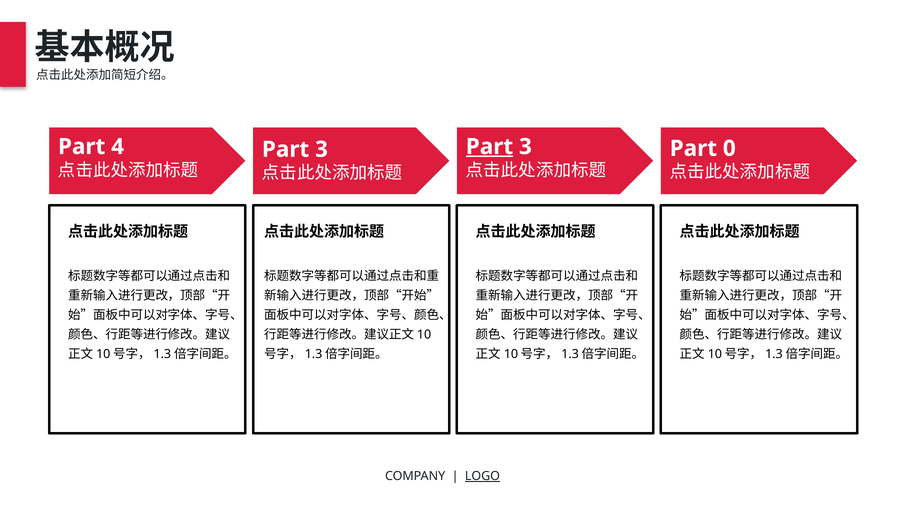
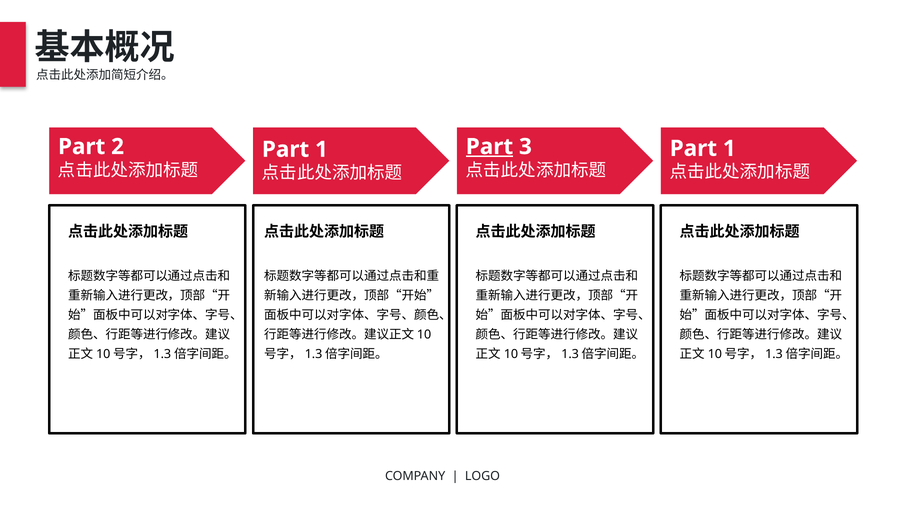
4: 4 -> 2 (118, 147)
0: 0 -> 1 (729, 148)
3: 3 -> 1 (321, 149)
LOGO underline: present -> none (482, 476)
